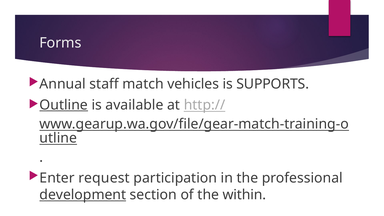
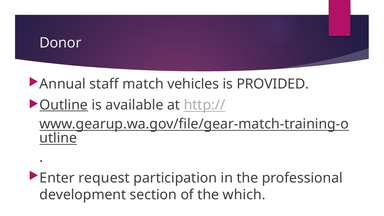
Forms: Forms -> Donor (60, 43)
SUPPORTS: SUPPORTS -> PROVIDED (273, 84)
development underline: present -> none (83, 195)
within: within -> which (244, 195)
